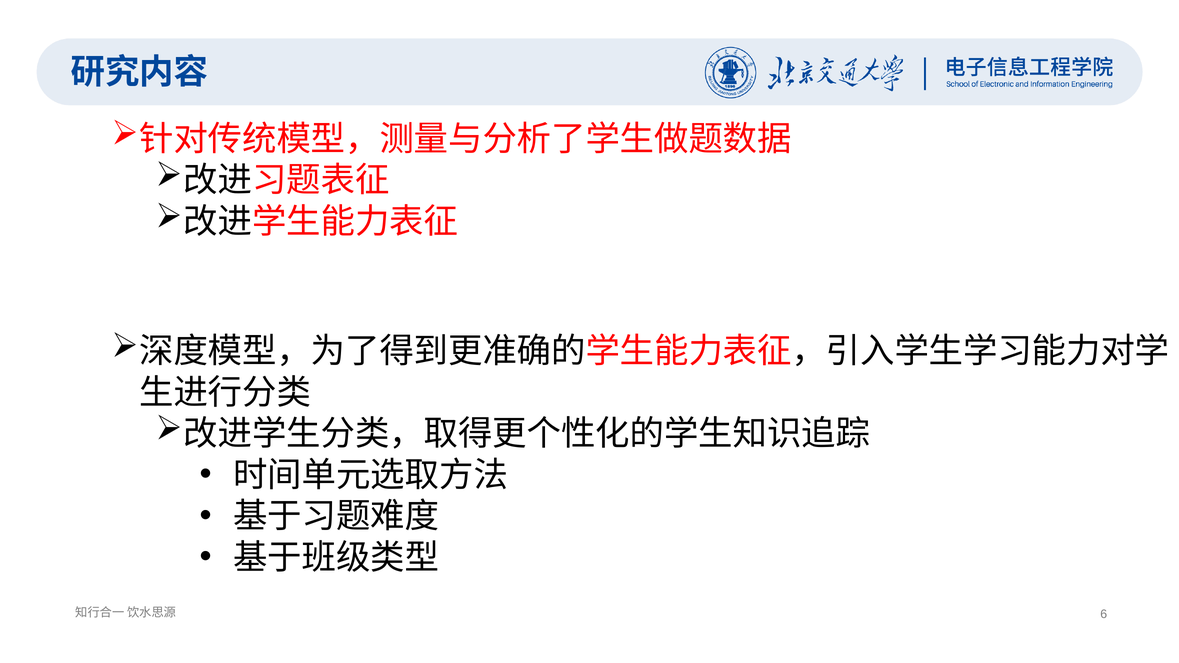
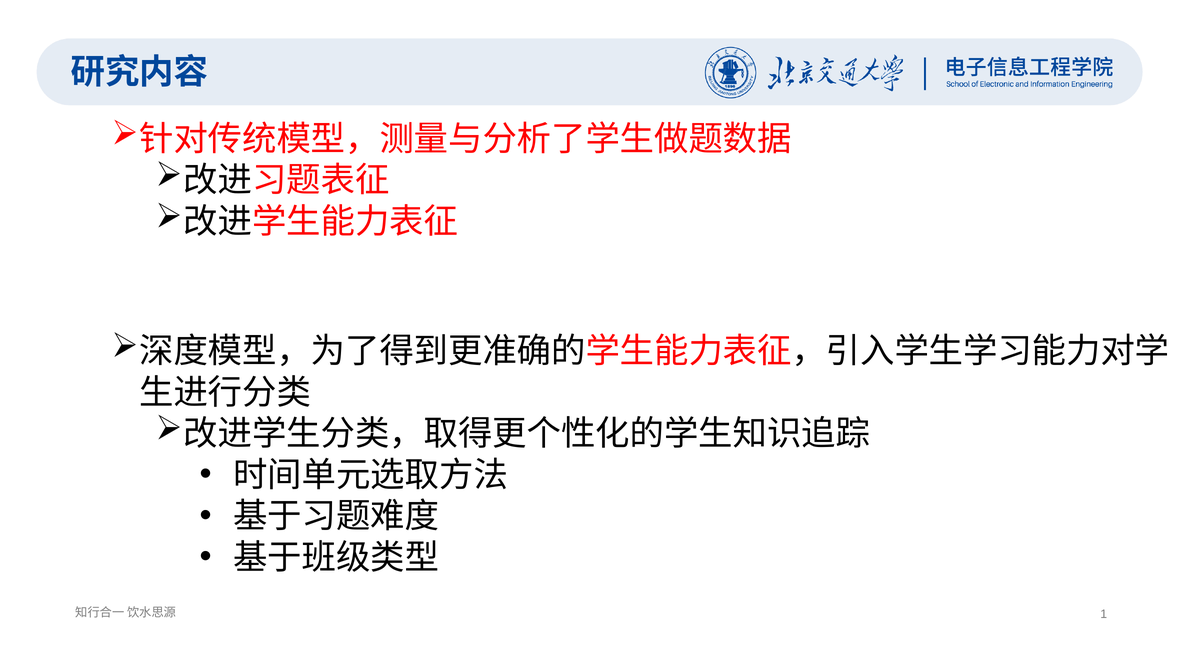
6: 6 -> 1 (1104, 614)
